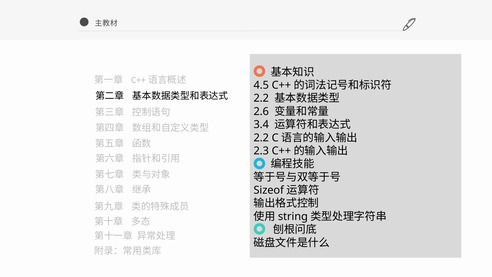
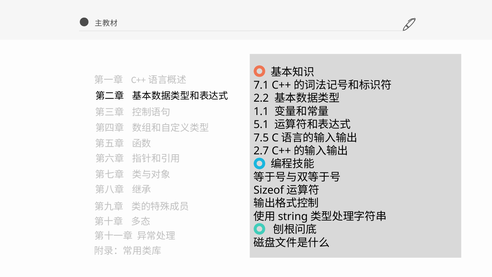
4.5: 4.5 -> 7.1 (261, 85)
2.6: 2.6 -> 1.1 (261, 111)
3.4: 3.4 -> 5.1 (261, 125)
2.2: 2.2 -> 7.5 (261, 138)
2.3: 2.3 -> 2.7 (261, 151)
